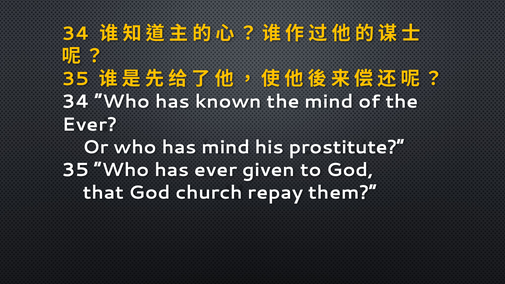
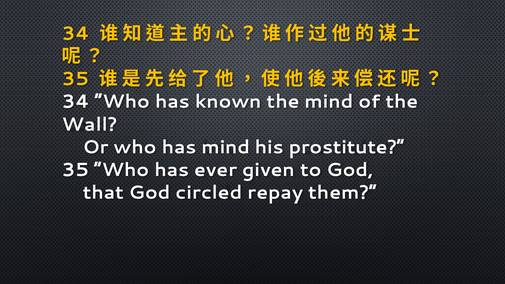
Ever: Ever -> Wall (90, 124)
church: church -> circled (209, 193)
